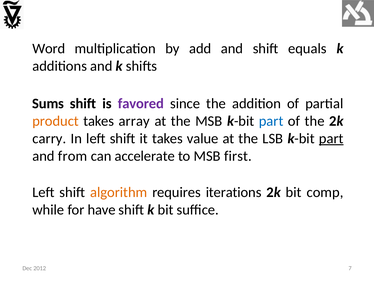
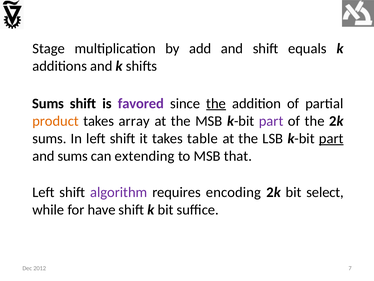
Word: Word -> Stage (49, 48)
the underline: none -> present (216, 103)
part colour: blue -> purple (271, 121)
carry: carry -> sums (49, 138)
value: value -> table (203, 138)
and from: from -> sums (73, 156)
accelerate: accelerate -> extending (145, 156)
first: first -> that (238, 156)
algorithm colour: orange -> purple (119, 192)
iterations: iterations -> encoding (233, 192)
comp: comp -> select (325, 192)
